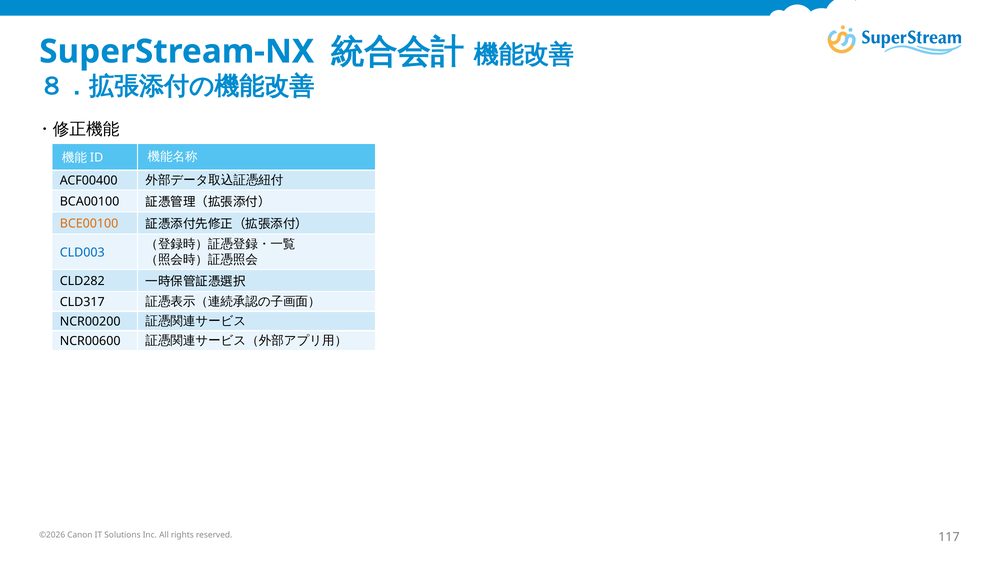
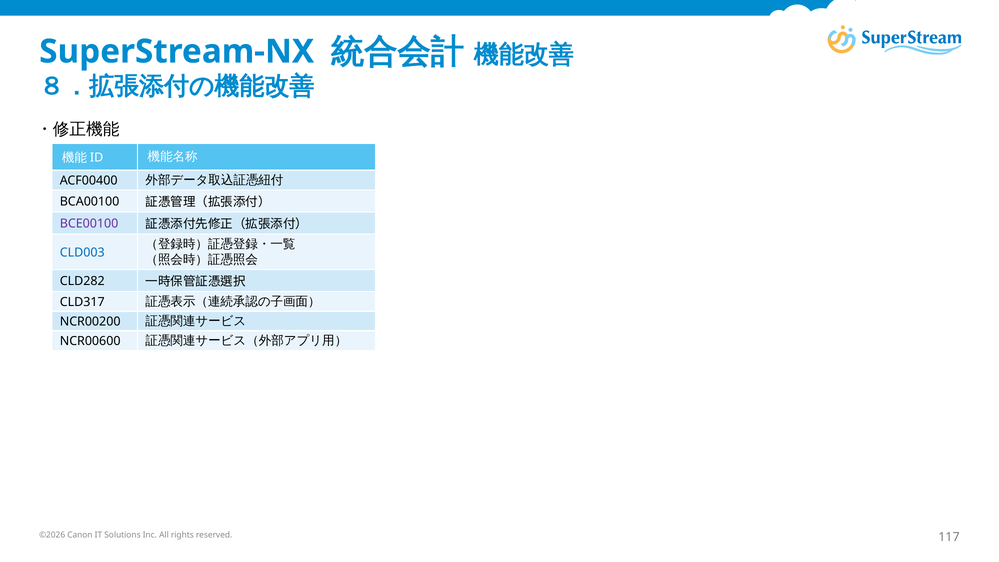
BCE00100 colour: orange -> purple (89, 224)
